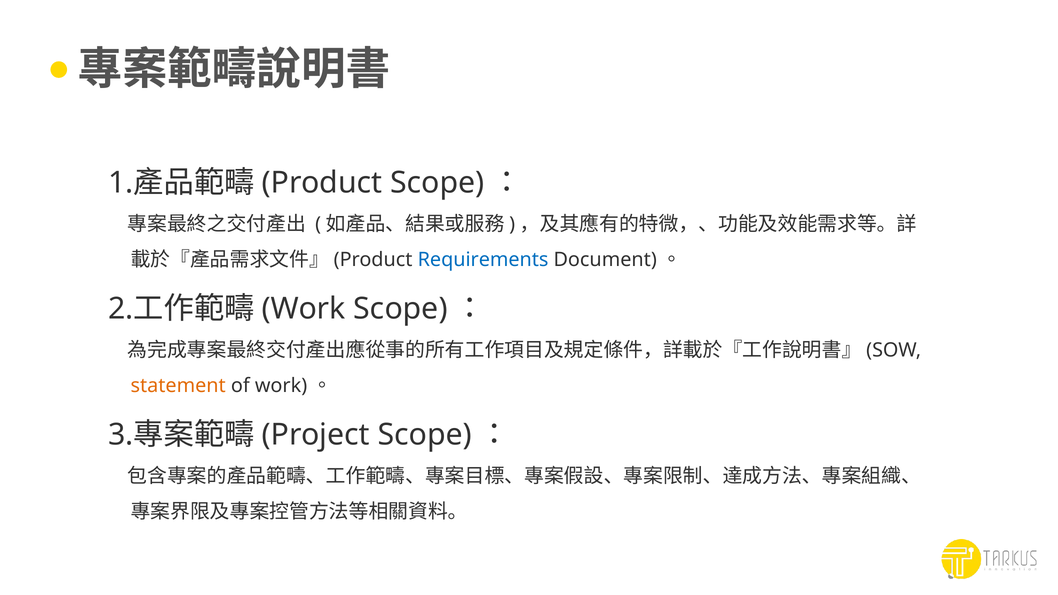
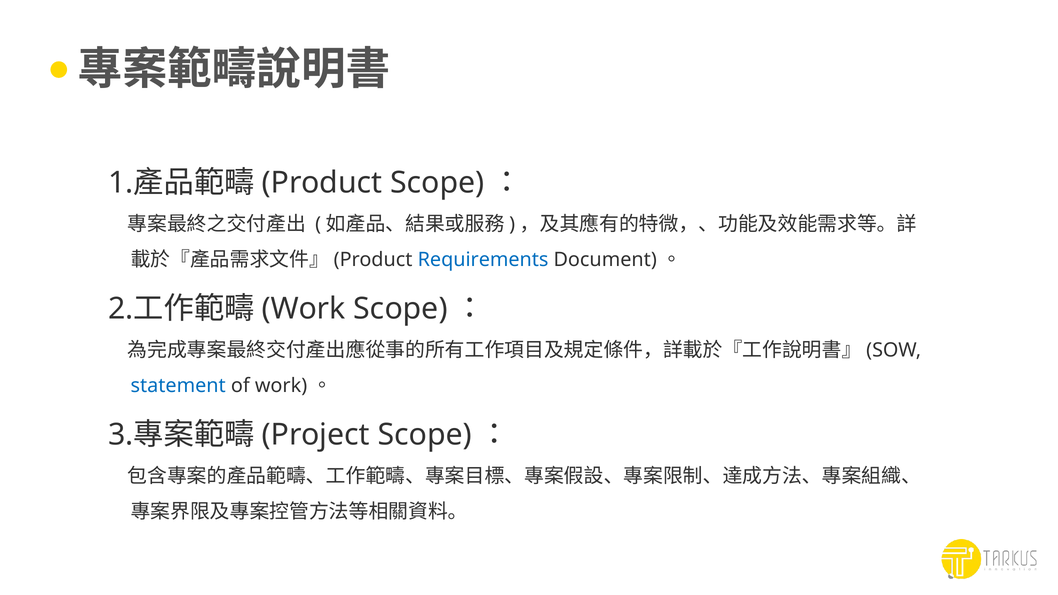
statement colour: orange -> blue (178, 386)
